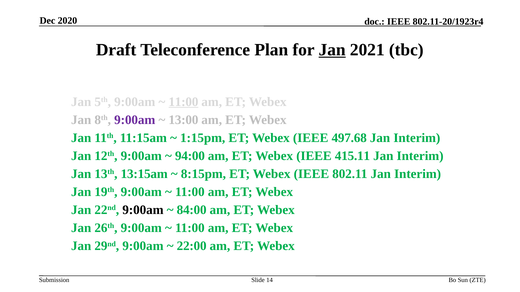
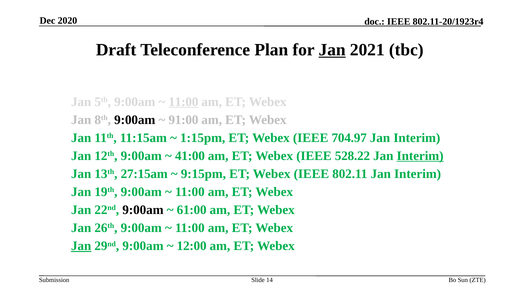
9:00am colour: purple -> black (135, 120)
13:00: 13:00 -> 91:00 (183, 120)
497.68: 497.68 -> 704.97 (349, 138)
94:00: 94:00 -> 41:00 (190, 156)
415.11: 415.11 -> 528.22 (352, 156)
Interim underline: none -> present (420, 156)
13:15am: 13:15am -> 27:15am (144, 174)
8:15pm: 8:15pm -> 9:15pm (203, 174)
84:00: 84:00 -> 61:00 (192, 210)
Jan underline: none -> present (81, 246)
22:00: 22:00 -> 12:00 (192, 246)
